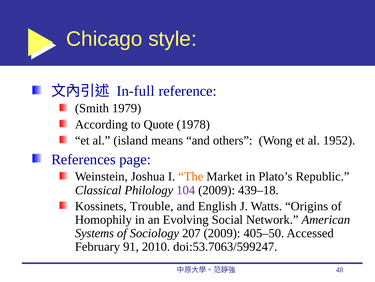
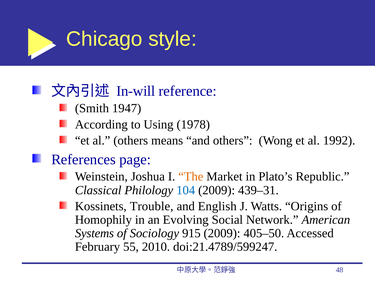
In-full: In-full -> In-will (136, 91)
1979: 1979 -> 1947 (127, 108)
Quote: Quote -> Using (159, 124)
al island: island -> others (131, 140)
1952: 1952 -> 1992 (339, 140)
104 colour: purple -> blue (186, 190)
439–18: 439–18 -> 439–31 (258, 190)
207: 207 -> 915 (191, 233)
91: 91 -> 55 (131, 246)
doi:53.7063/599247: doi:53.7063/599247 -> doi:21.4789/599247 (225, 246)
